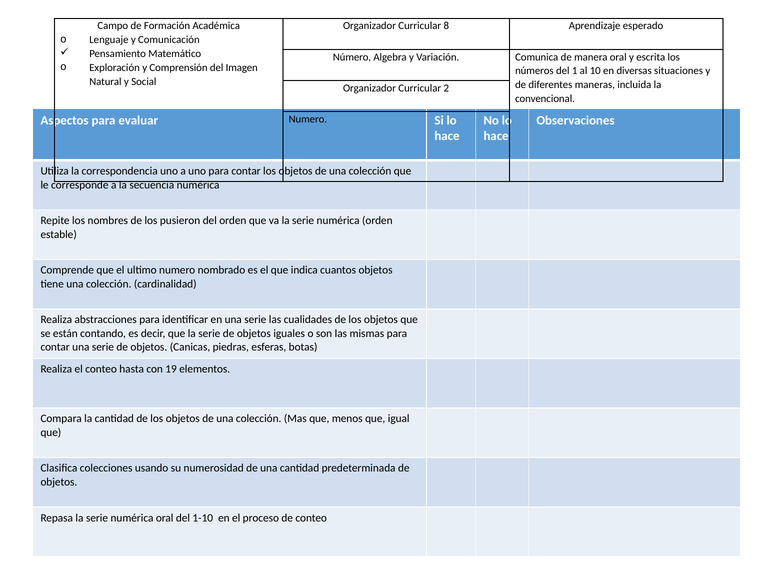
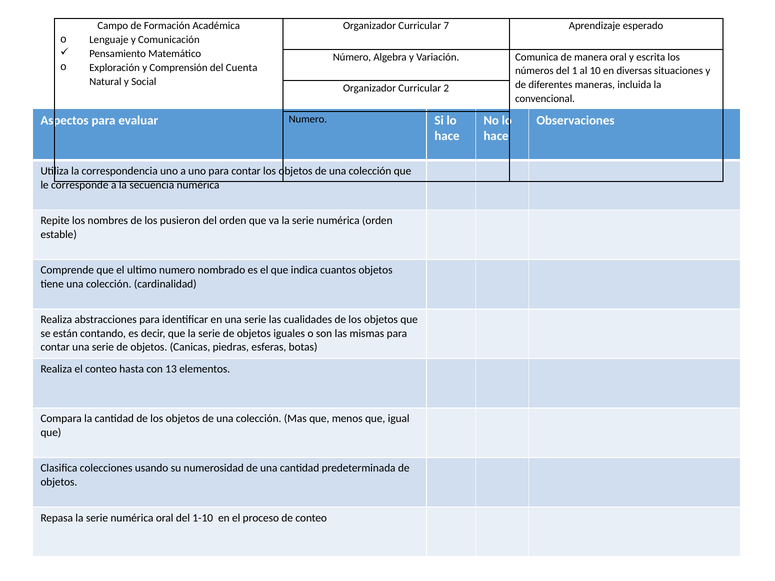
8: 8 -> 7 (446, 26)
Imagen: Imagen -> Cuenta (242, 68)
19: 19 -> 13 (171, 369)
